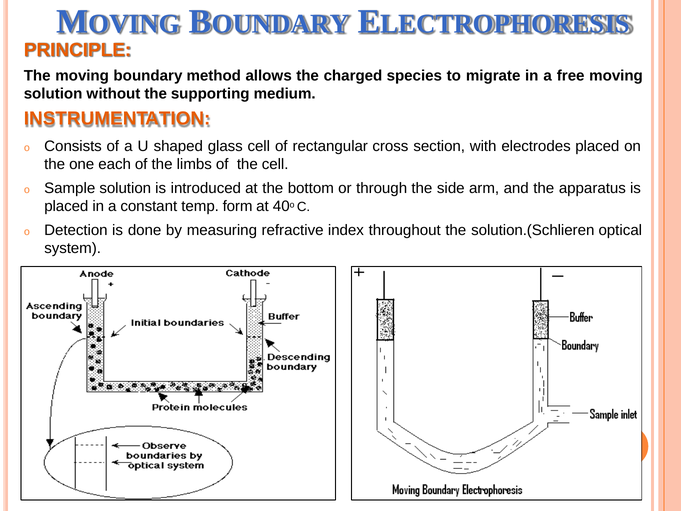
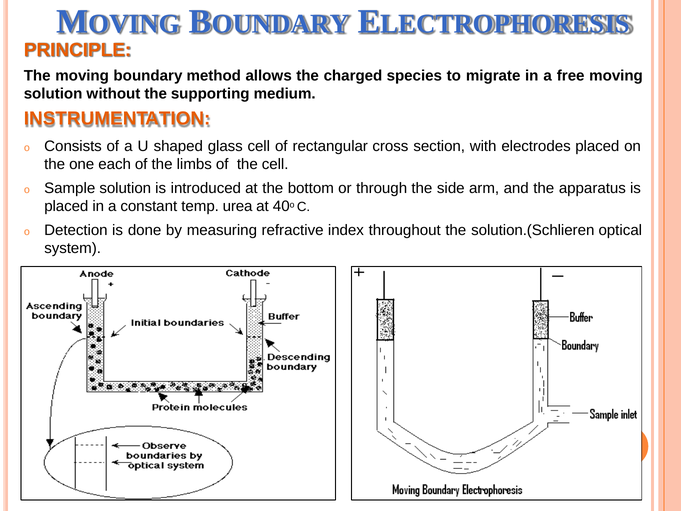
form: form -> urea (238, 206)
